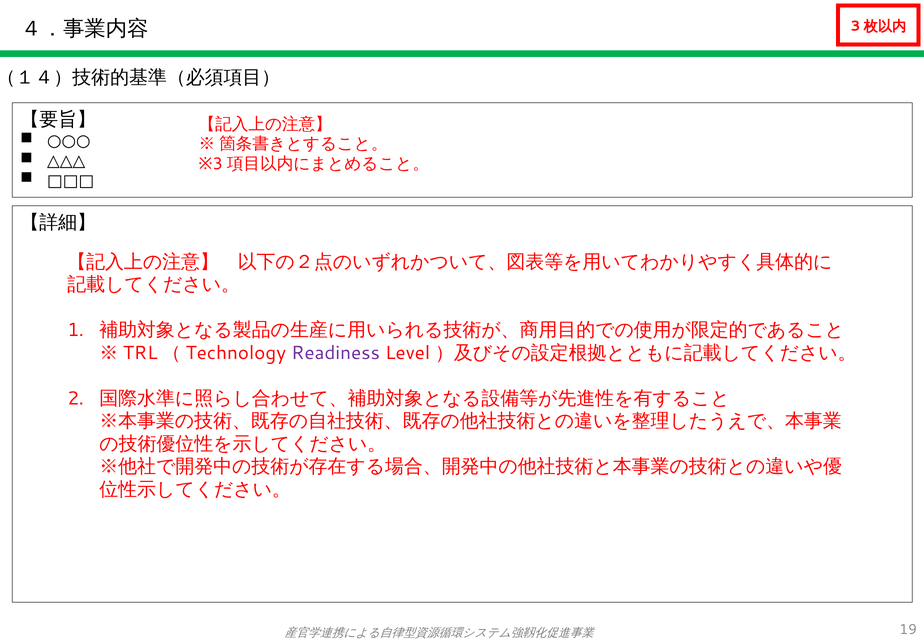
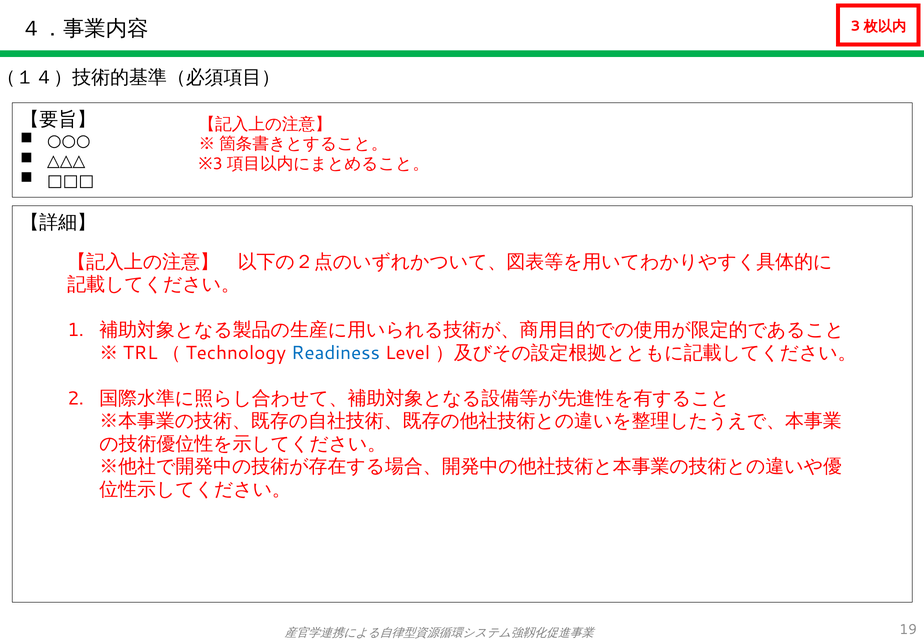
Readiness colour: purple -> blue (336, 353)
